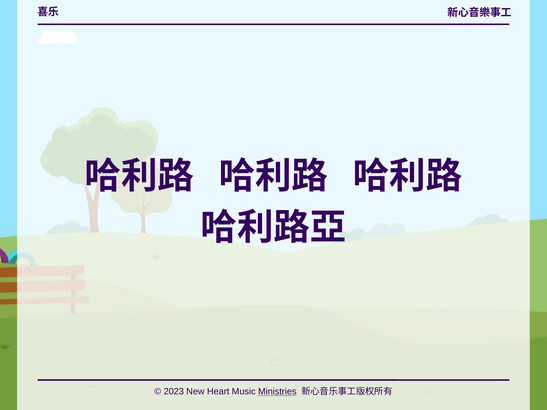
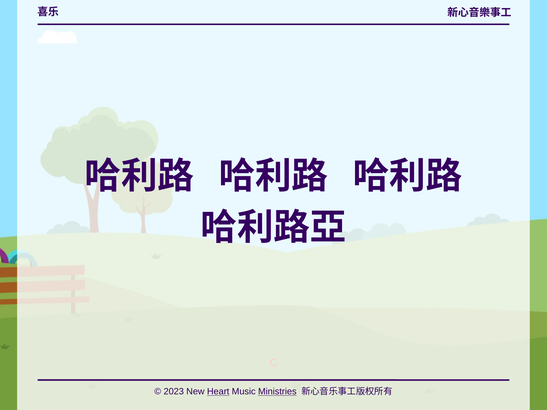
Heart underline: none -> present (218, 392)
